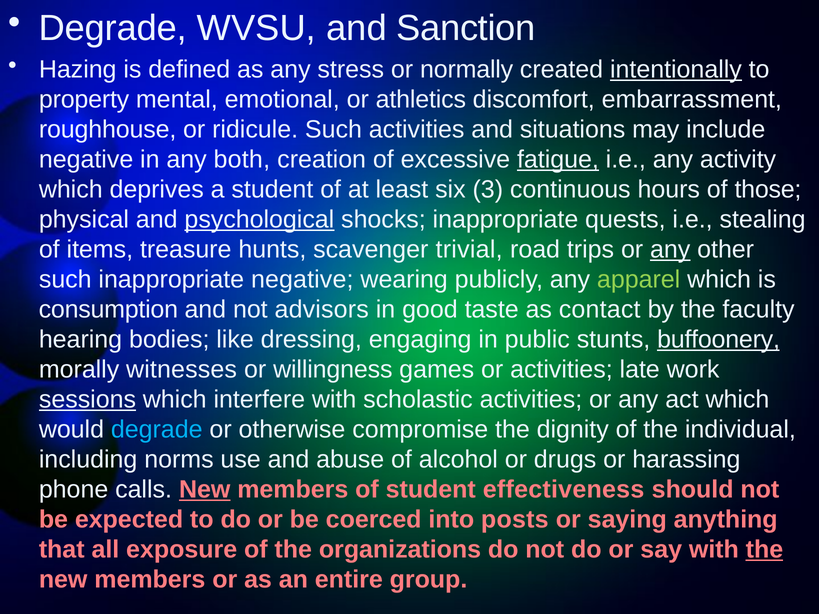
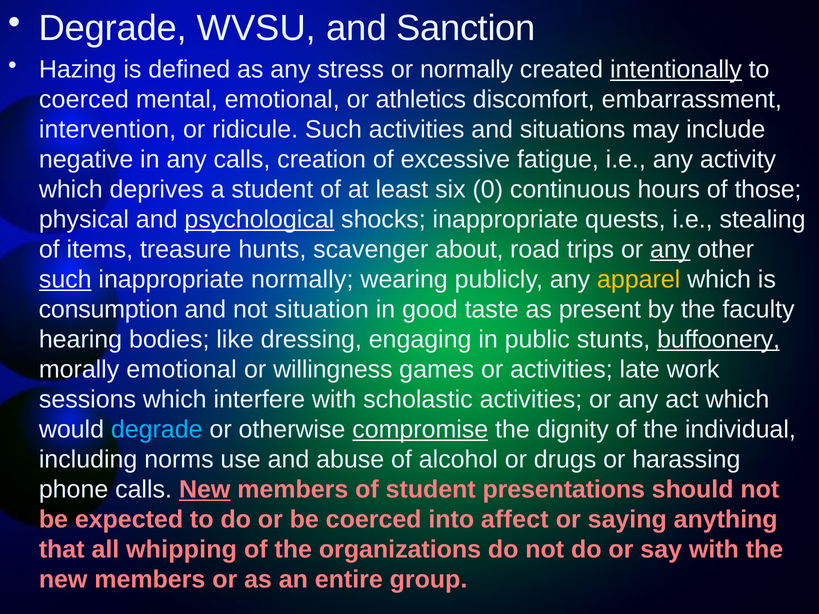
property: property -> coerced (84, 100)
roughhouse: roughhouse -> intervention (108, 130)
any both: both -> calls (242, 160)
fatigue underline: present -> none (558, 160)
3: 3 -> 0 (488, 190)
trivial: trivial -> about (469, 250)
such underline: none -> present (65, 280)
inappropriate negative: negative -> normally (302, 280)
apparel colour: light green -> yellow (639, 280)
advisors: advisors -> situation (322, 310)
contact: contact -> present (600, 310)
morally witnesses: witnesses -> emotional (181, 370)
sessions underline: present -> none (87, 400)
compromise underline: none -> present (420, 430)
effectiveness: effectiveness -> presentations (564, 490)
posts: posts -> affect (515, 520)
exposure: exposure -> whipping (182, 550)
the underline: present -> none (764, 550)
